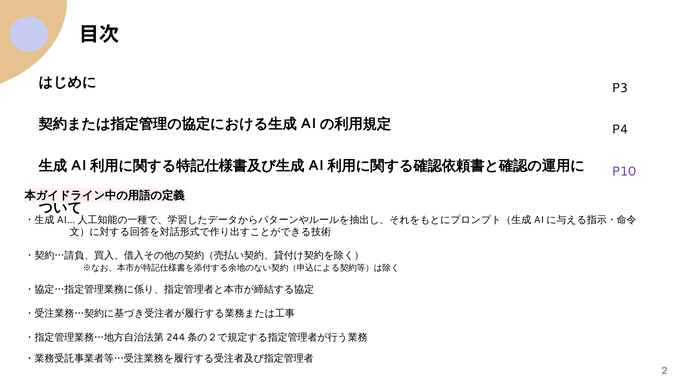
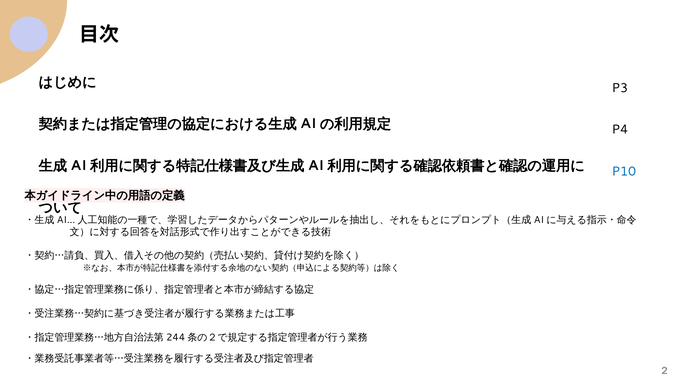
P10 colour: purple -> blue (624, 171)
